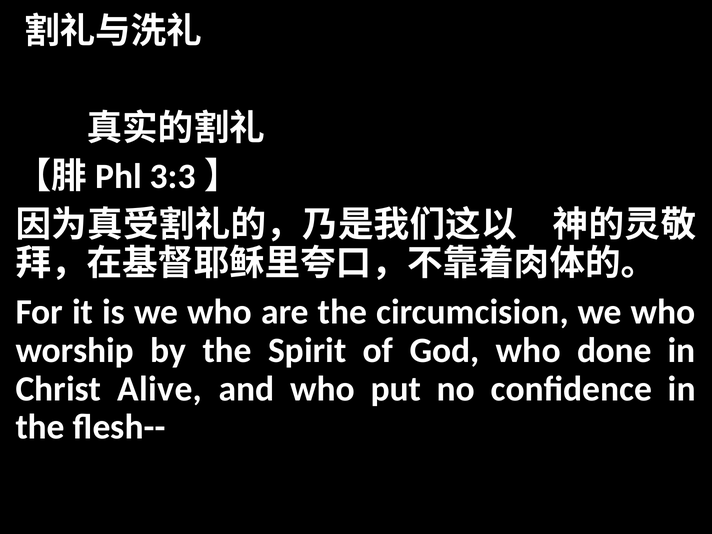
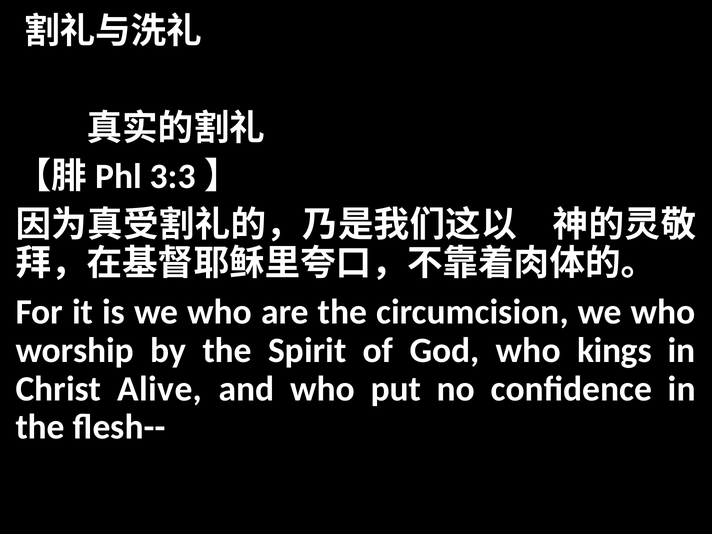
done: done -> kings (614, 350)
